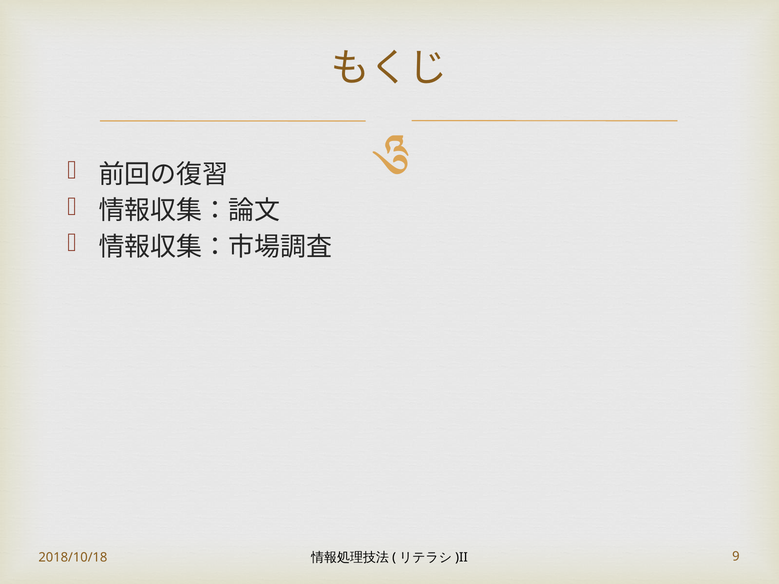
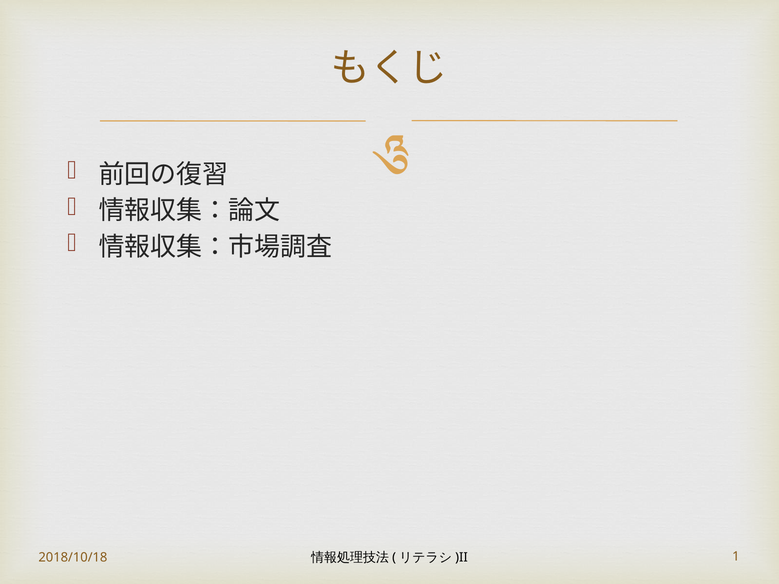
9: 9 -> 1 (736, 557)
